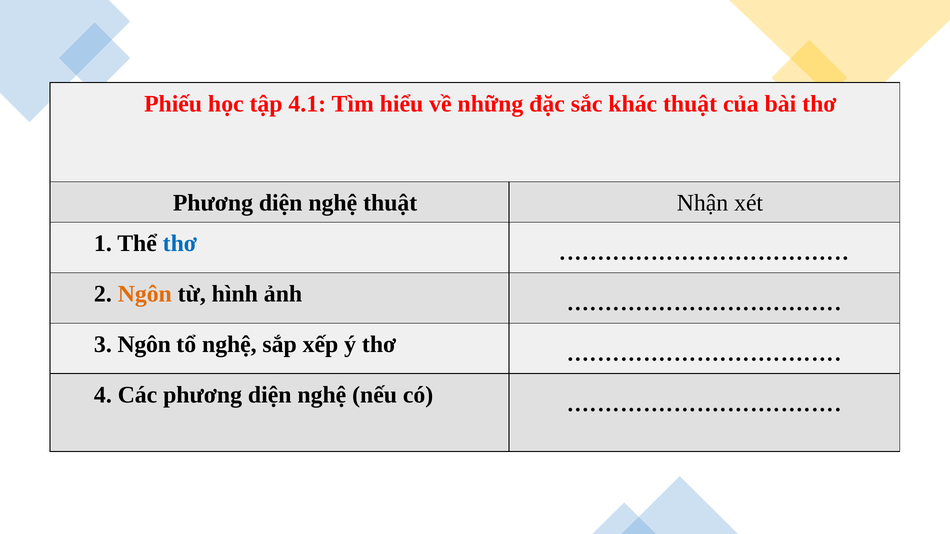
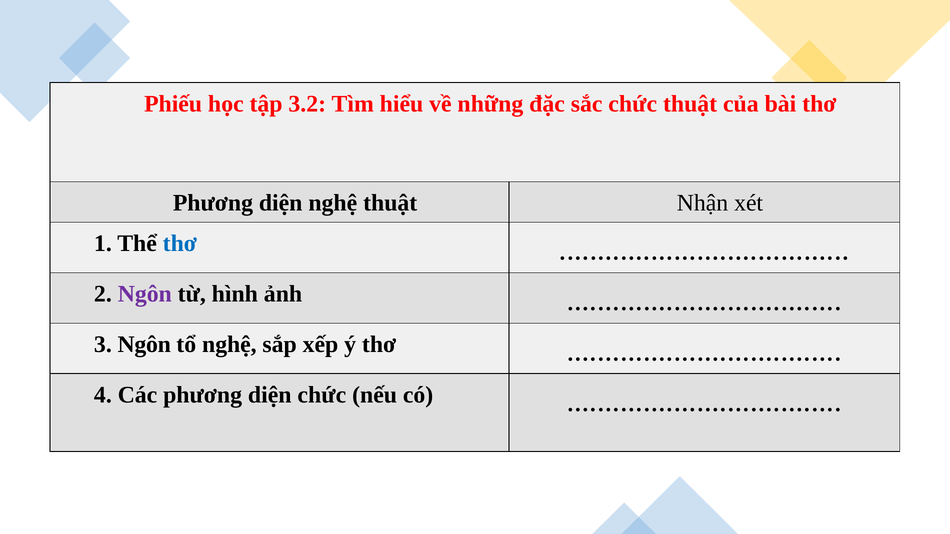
4.1: 4.1 -> 3.2 (307, 104)
sắc khác: khác -> chức (633, 104)
Ngôn colour: orange -> purple (145, 294)
Các phương diện nghệ: nghệ -> chức (322, 395)
